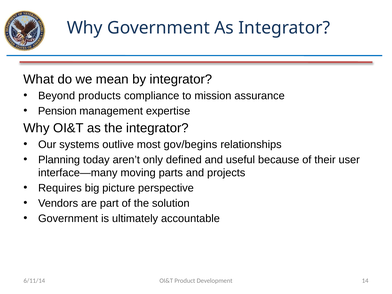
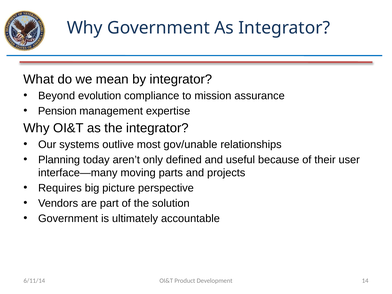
products: products -> evolution (100, 96)
gov/begins: gov/begins -> gov/unable (190, 144)
